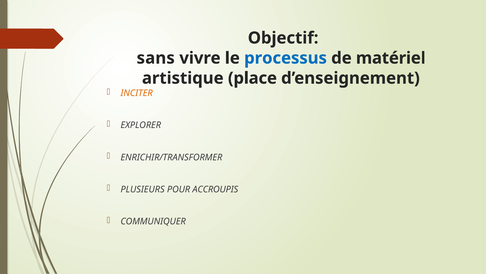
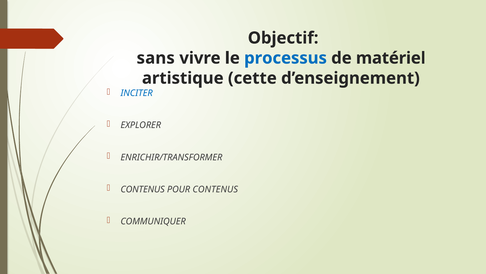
place: place -> cette (252, 78)
INCITER colour: orange -> blue (137, 93)
PLUSIEURS: PLUSIEURS -> CONTENUS (143, 189)
POUR ACCROUPIS: ACCROUPIS -> CONTENUS (215, 189)
